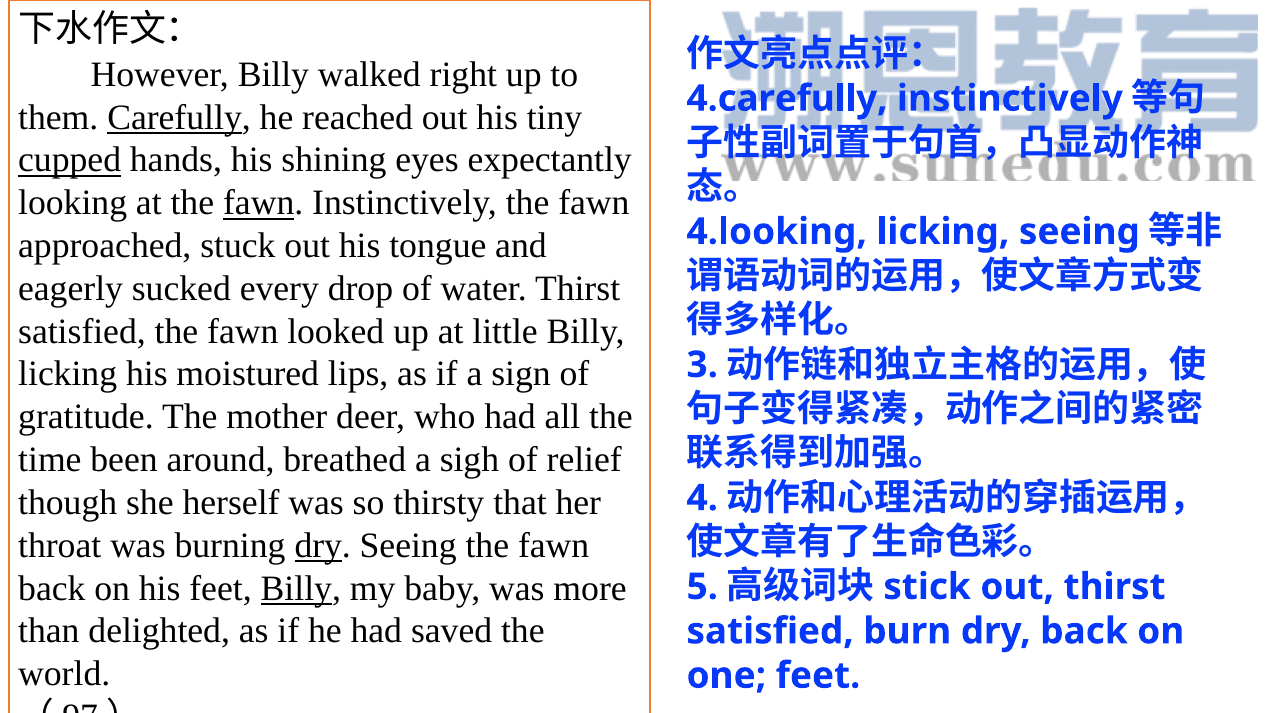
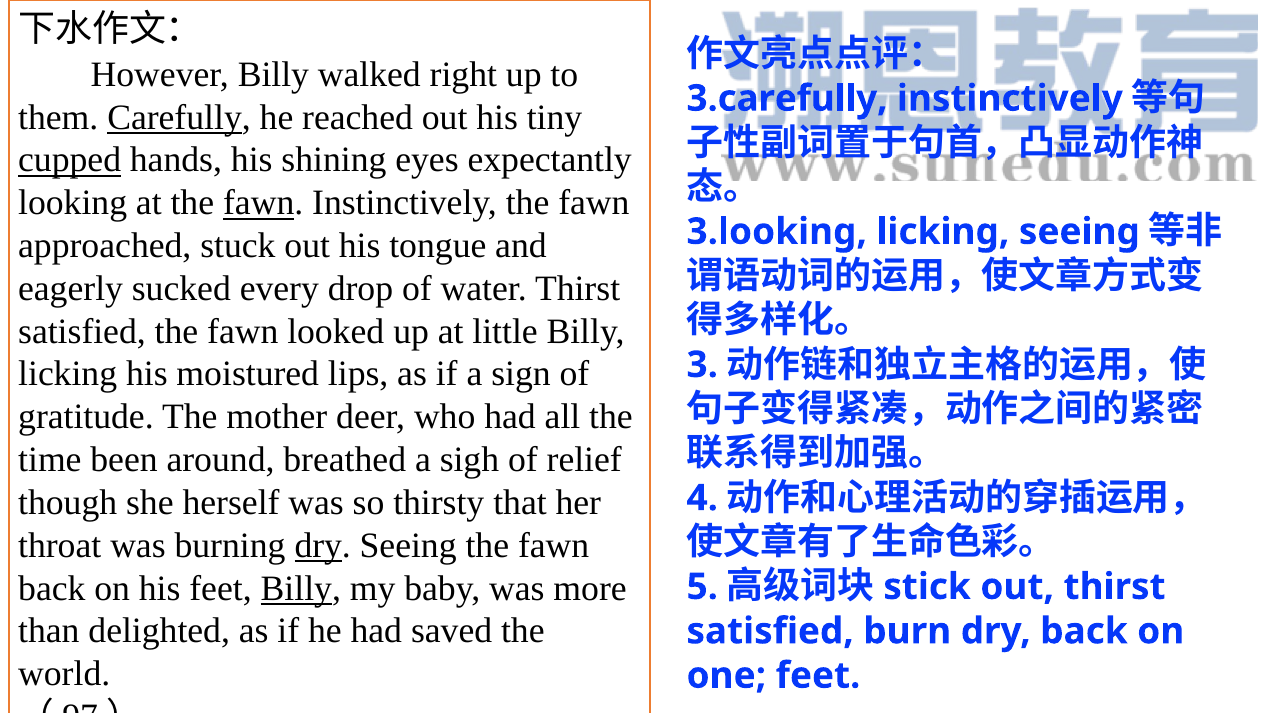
4.carefully: 4.carefully -> 3.carefully (787, 99)
4.looking: 4.looking -> 3.looking (777, 232)
